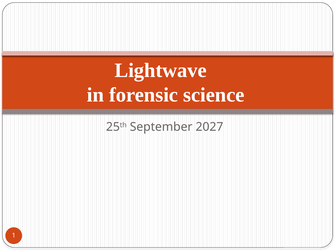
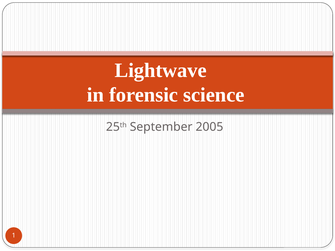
2027: 2027 -> 2005 (209, 127)
